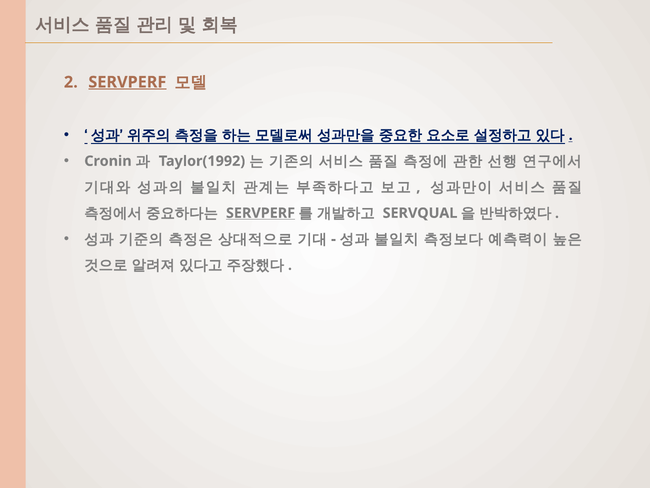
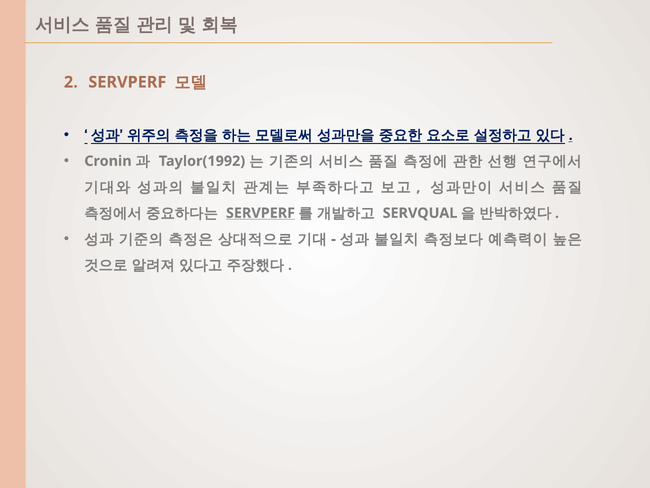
SERVPERF underline: present -> none (127, 82)
